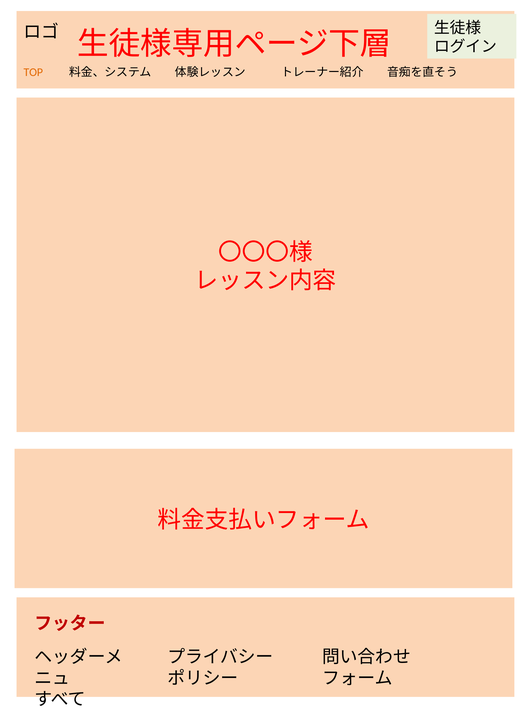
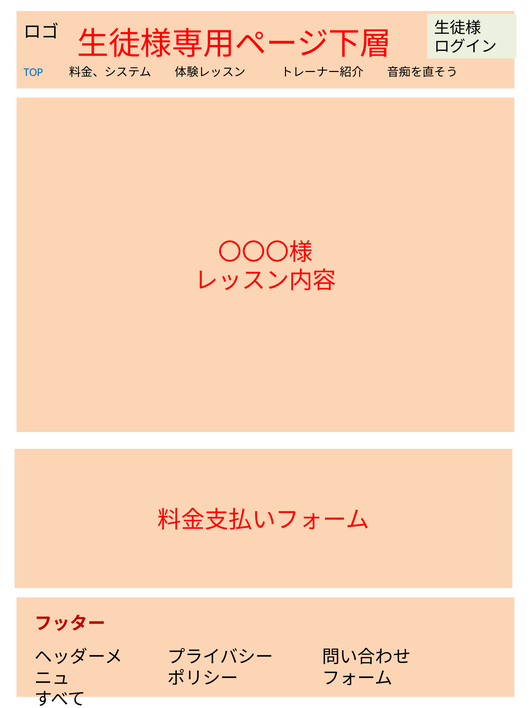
TOP colour: orange -> blue (33, 72)
